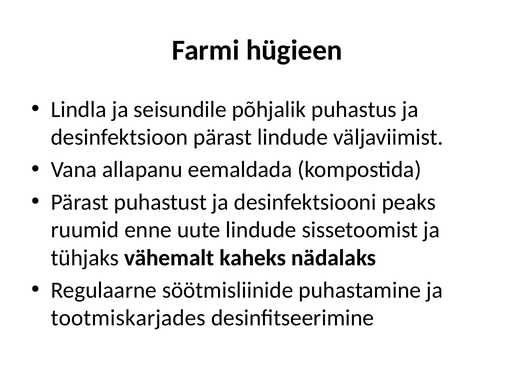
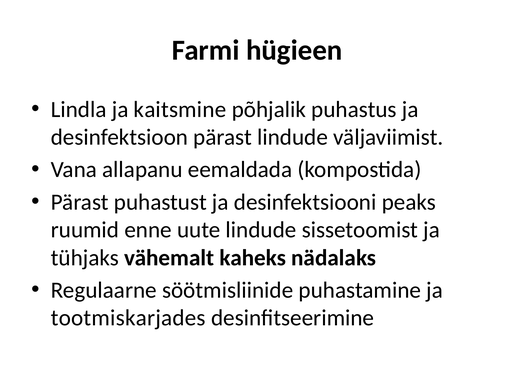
seisundile: seisundile -> kaitsmine (180, 109)
